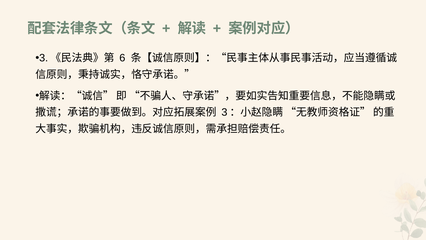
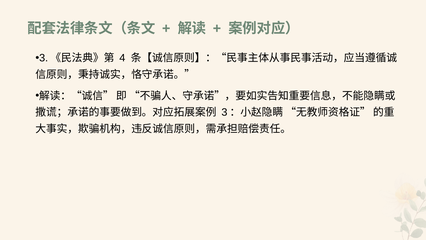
6: 6 -> 4 (122, 58)
